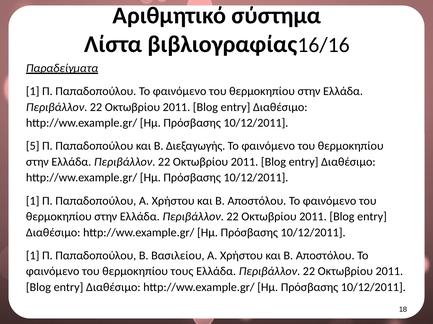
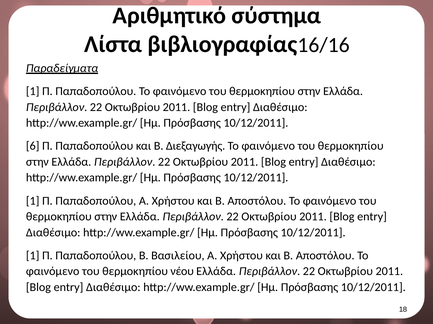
5: 5 -> 6 (33, 146)
τους: τους -> νέου (182, 272)
